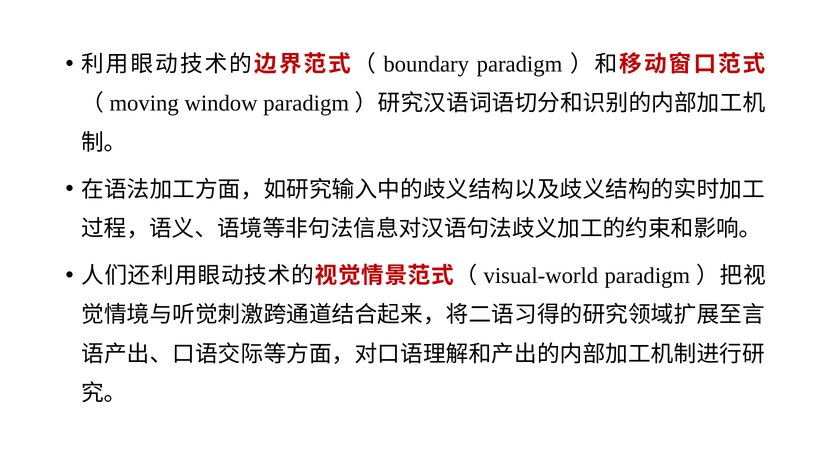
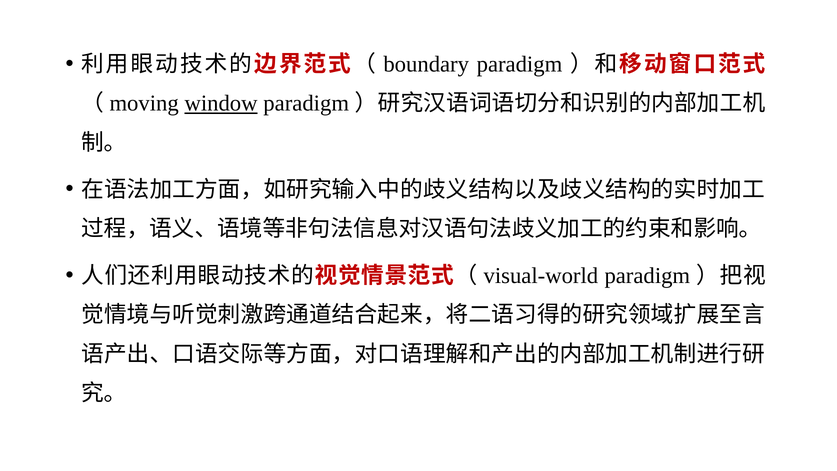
window underline: none -> present (221, 103)
